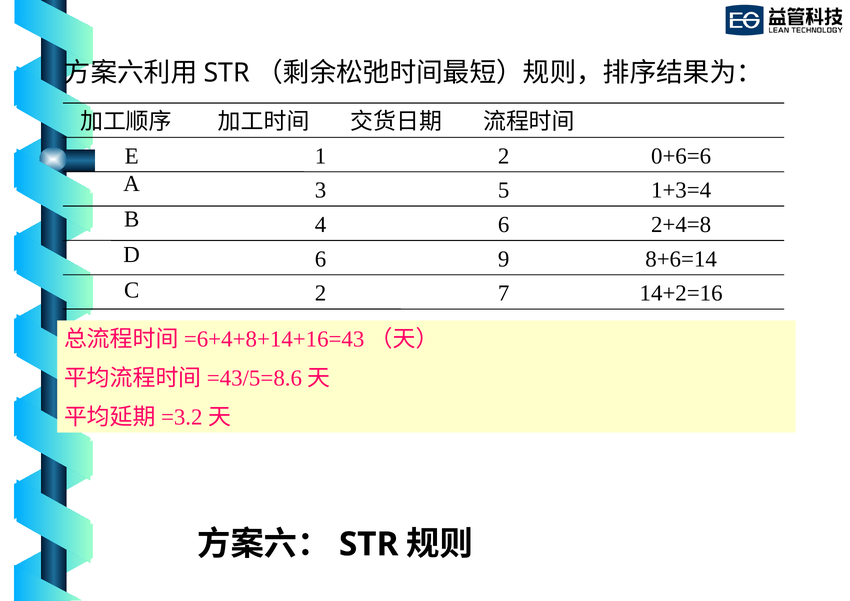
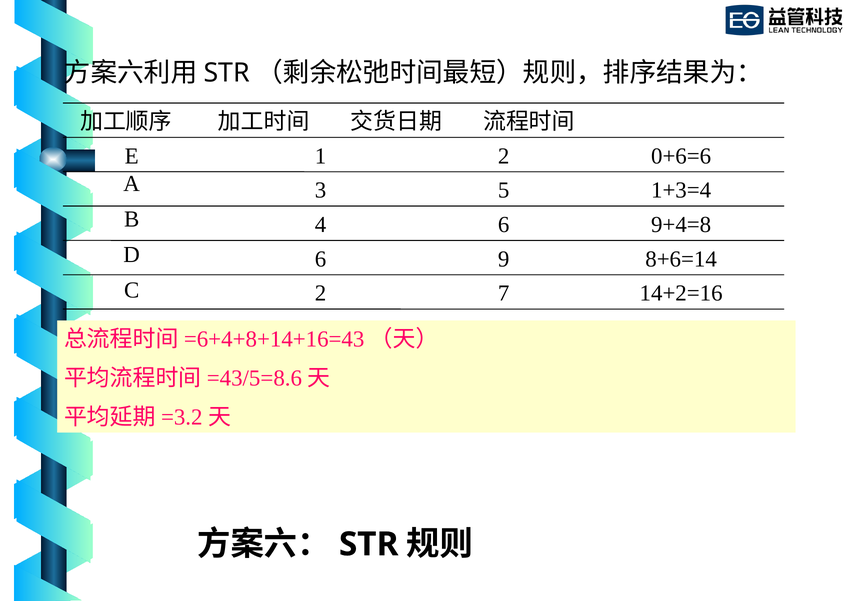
2+4=8: 2+4=8 -> 9+4=8 (681, 225)
